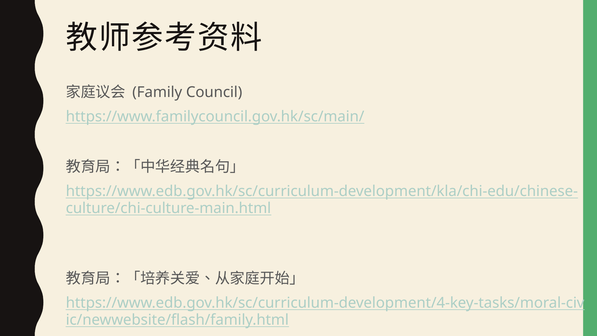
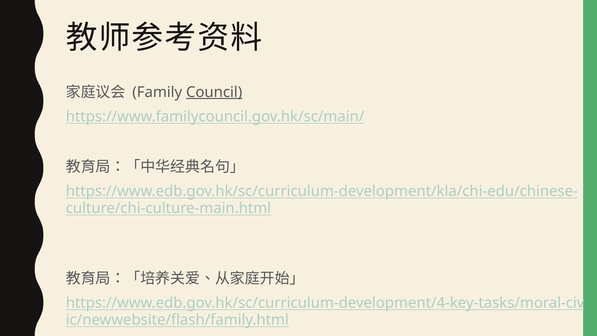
Council underline: none -> present (214, 92)
